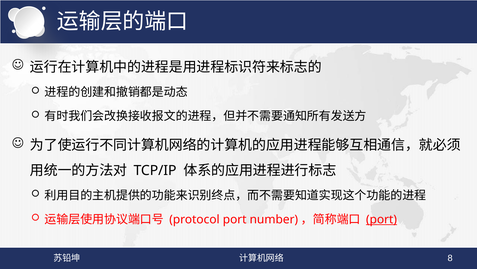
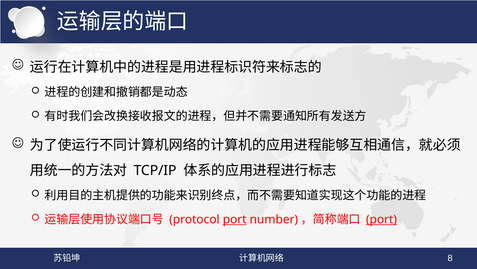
port underline: none -> present (235, 219)
